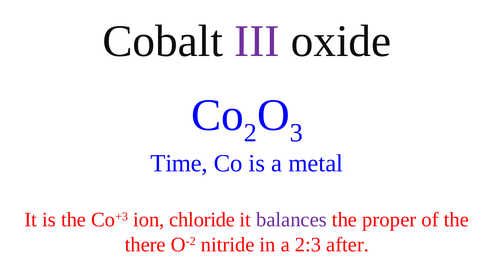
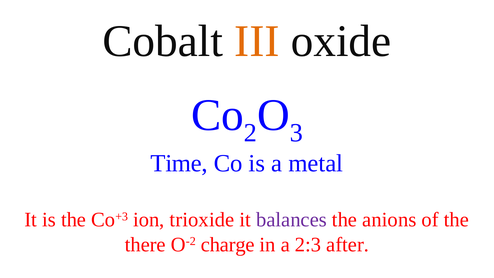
III colour: purple -> orange (257, 41)
chloride: chloride -> trioxide (202, 220)
proper: proper -> anions (389, 220)
nitride: nitride -> charge (228, 244)
